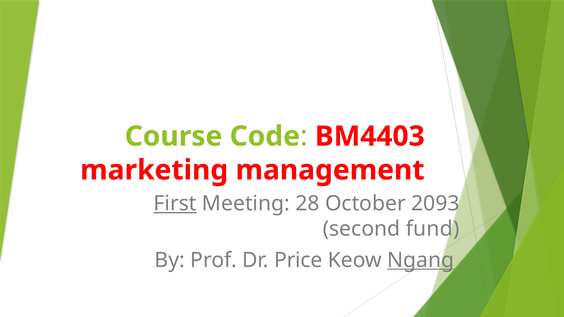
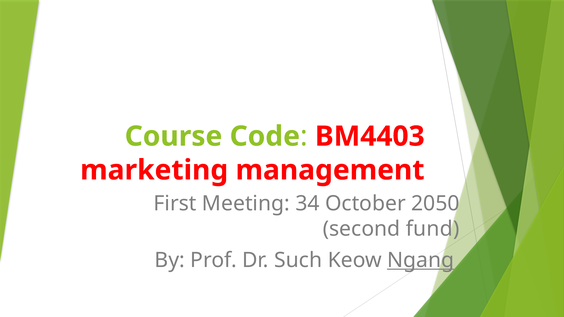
First underline: present -> none (175, 204)
28: 28 -> 34 (307, 204)
2093: 2093 -> 2050 (435, 204)
Price: Price -> Such (298, 260)
